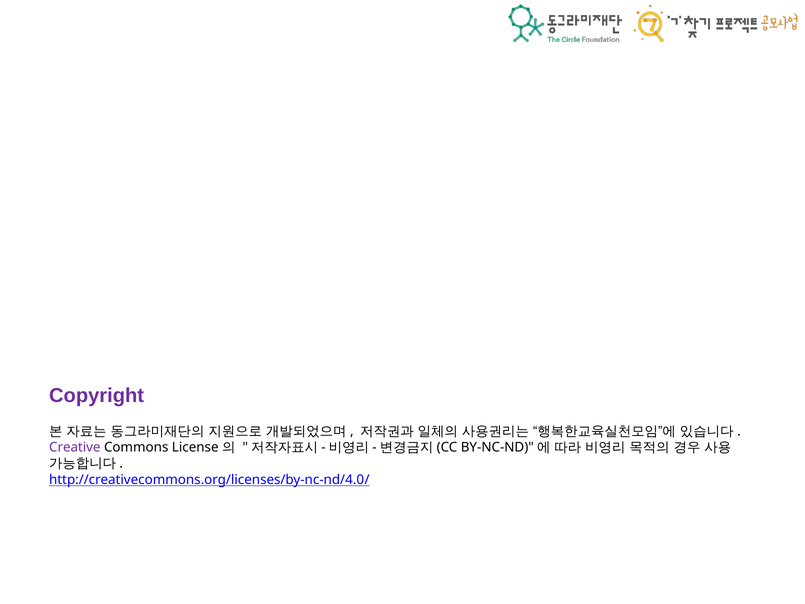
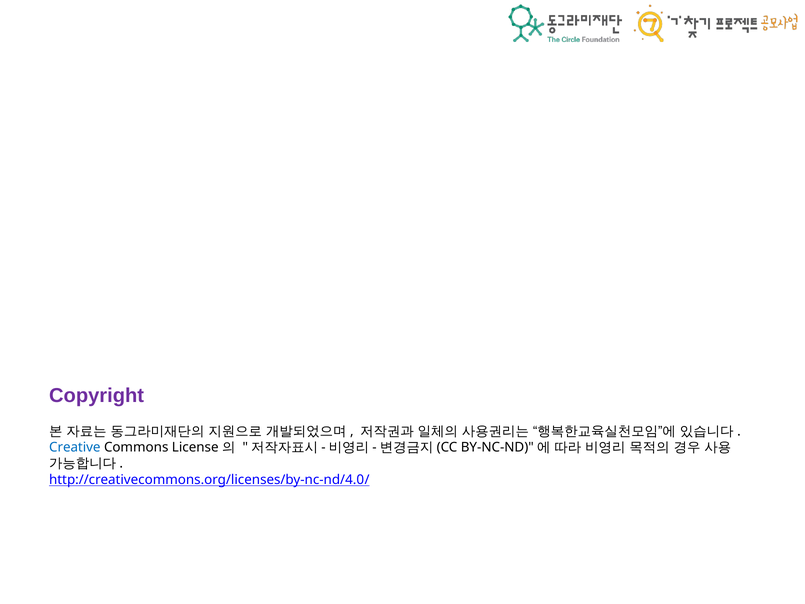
Creative colour: purple -> blue (75, 447)
